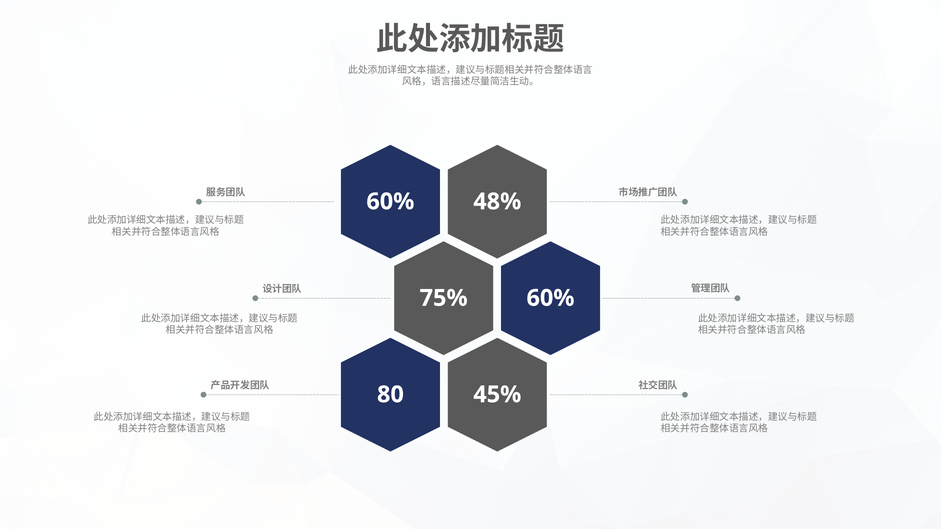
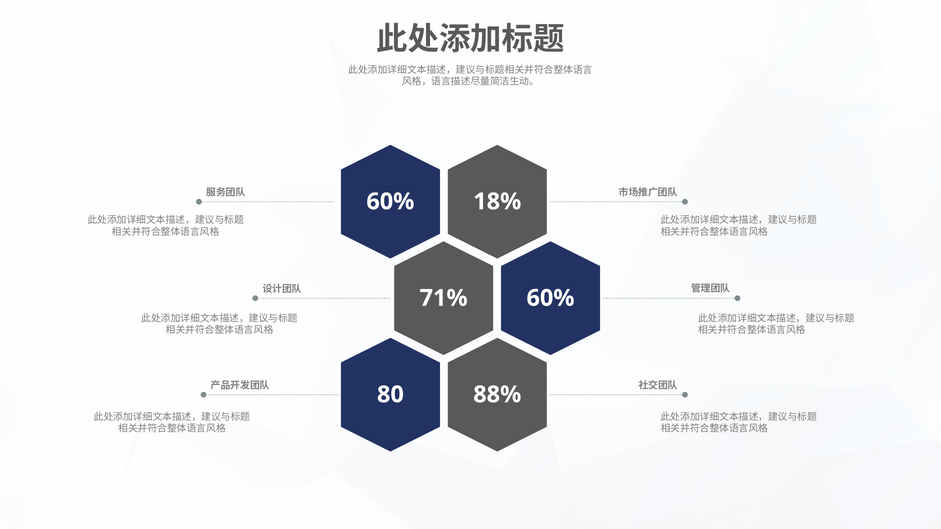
48%: 48% -> 18% (497, 202)
75%: 75% -> 71% (444, 298)
45%: 45% -> 88% (497, 395)
